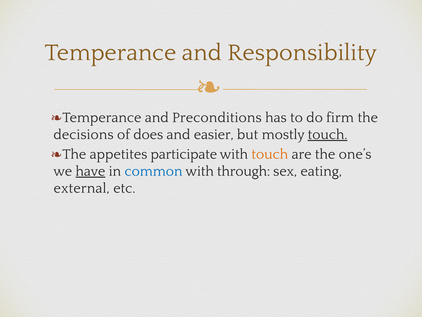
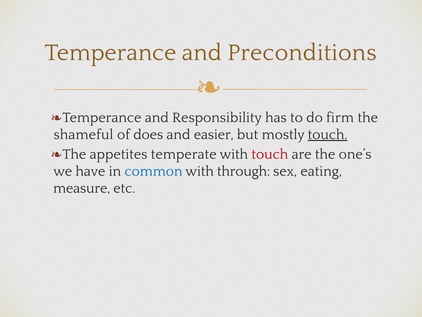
Responsibility: Responsibility -> Preconditions (302, 52)
Preconditions: Preconditions -> Responsibility (217, 117)
decisions: decisions -> shameful (83, 134)
participate: participate -> temperate (184, 154)
touch colour: orange -> red (270, 154)
have underline: present -> none (90, 171)
external: external -> measure (82, 188)
